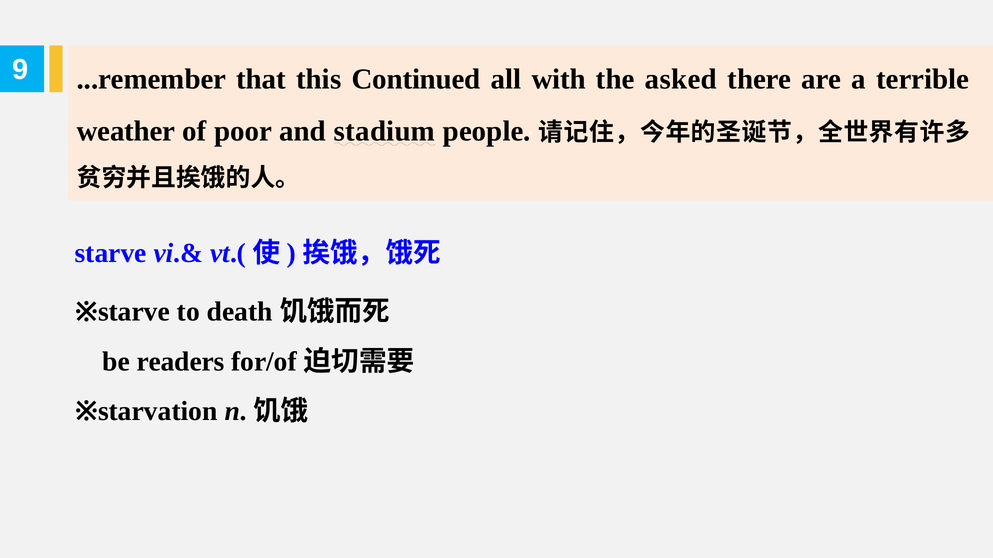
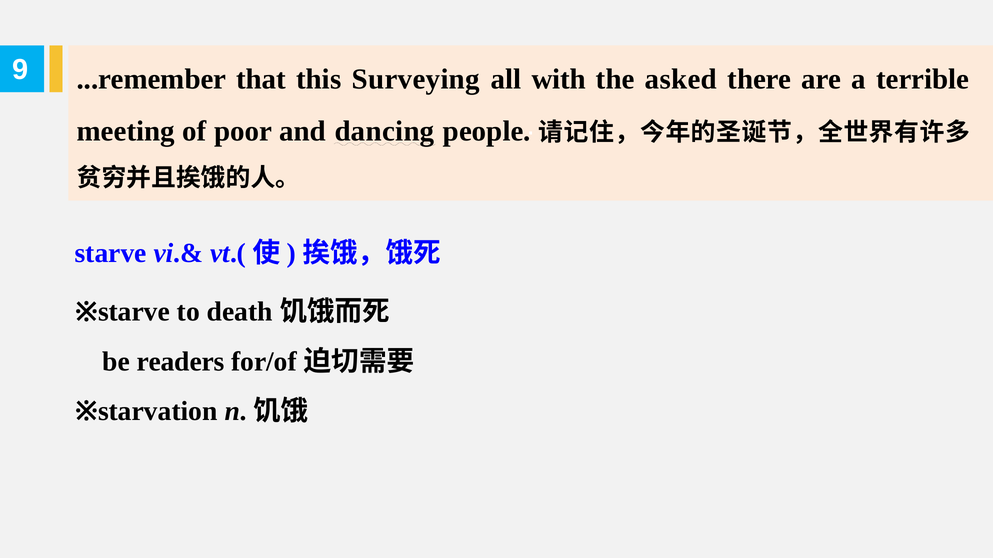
Continued: Continued -> Surveying (416, 79)
weather: weather -> meeting (126, 131)
stadium: stadium -> dancing (384, 131)
